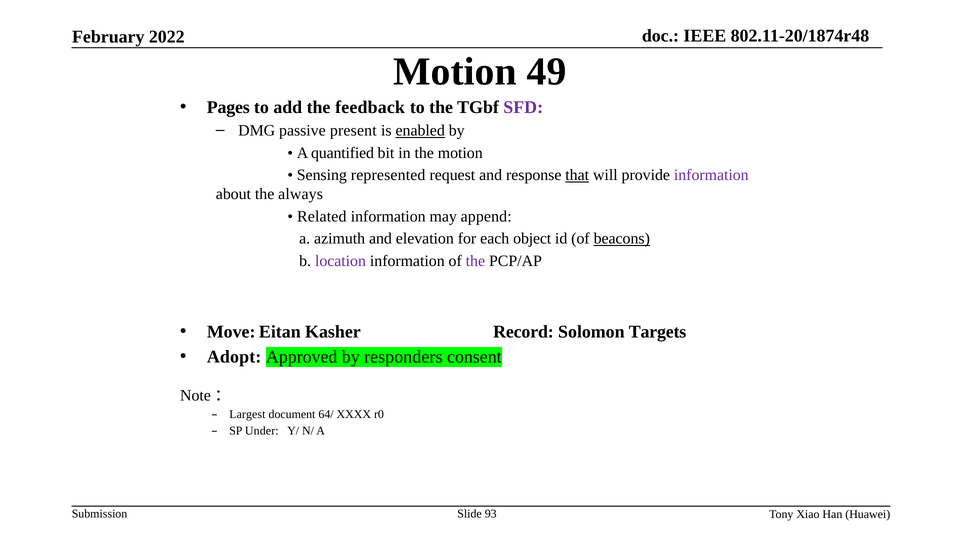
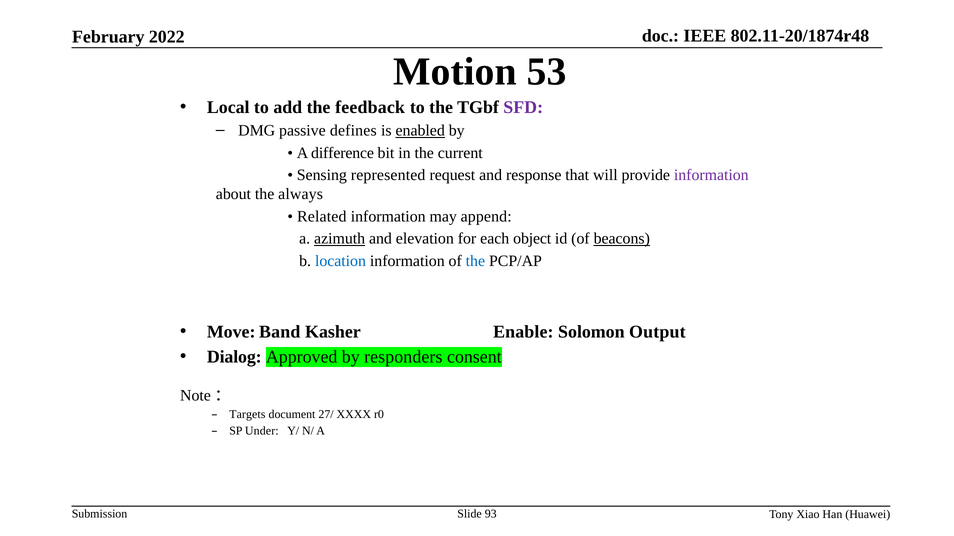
49: 49 -> 53 (547, 72)
Pages: Pages -> Local (228, 107)
present: present -> defines (353, 131)
quantified: quantified -> difference (343, 153)
the motion: motion -> current (460, 153)
that underline: present -> none (577, 175)
azimuth underline: none -> present (340, 239)
location colour: purple -> blue (340, 261)
the colour: purple -> blue (475, 261)
Eitan: Eitan -> Band (280, 332)
Record: Record -> Enable (523, 332)
Targets: Targets -> Output (657, 332)
Adopt: Adopt -> Dialog (234, 357)
Largest: Largest -> Targets (247, 415)
64/: 64/ -> 27/ (326, 415)
